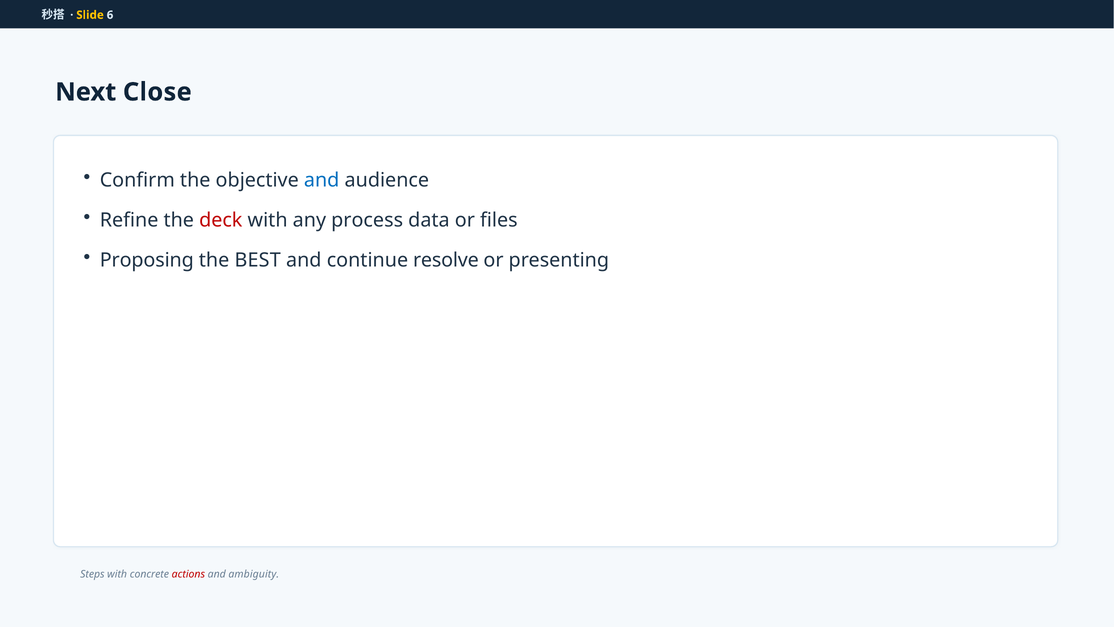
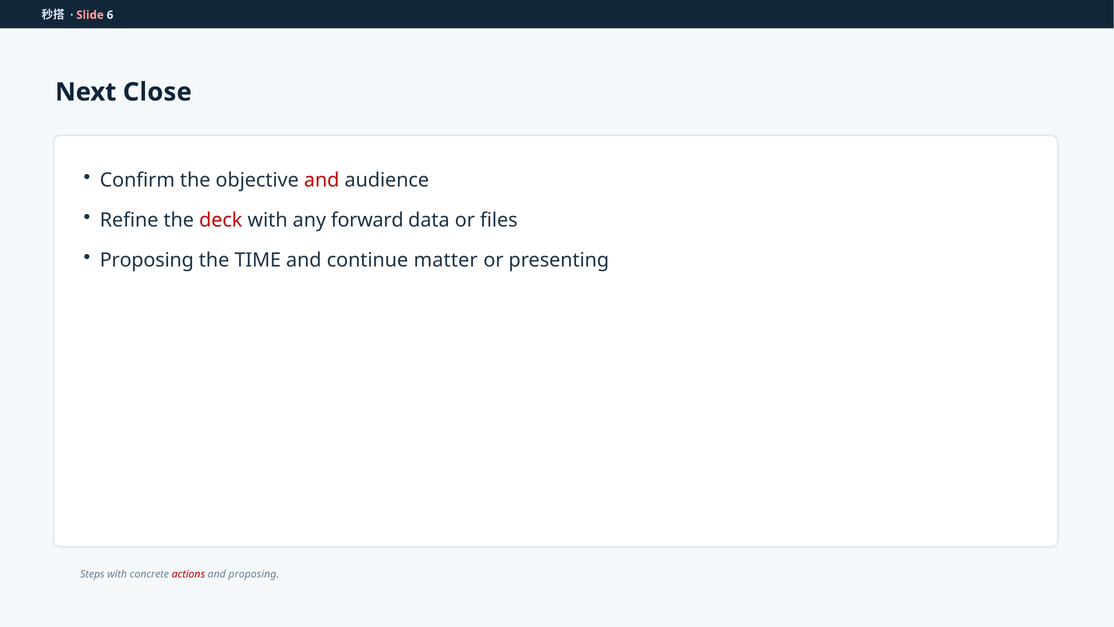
Slide colour: yellow -> pink (90, 15)
and colour: blue -> red (322, 180)
process: process -> forward (367, 220)
BEST: BEST -> TIME (258, 260)
resolve: resolve -> matter (446, 260)
and ambiguity: ambiguity -> proposing (254, 574)
